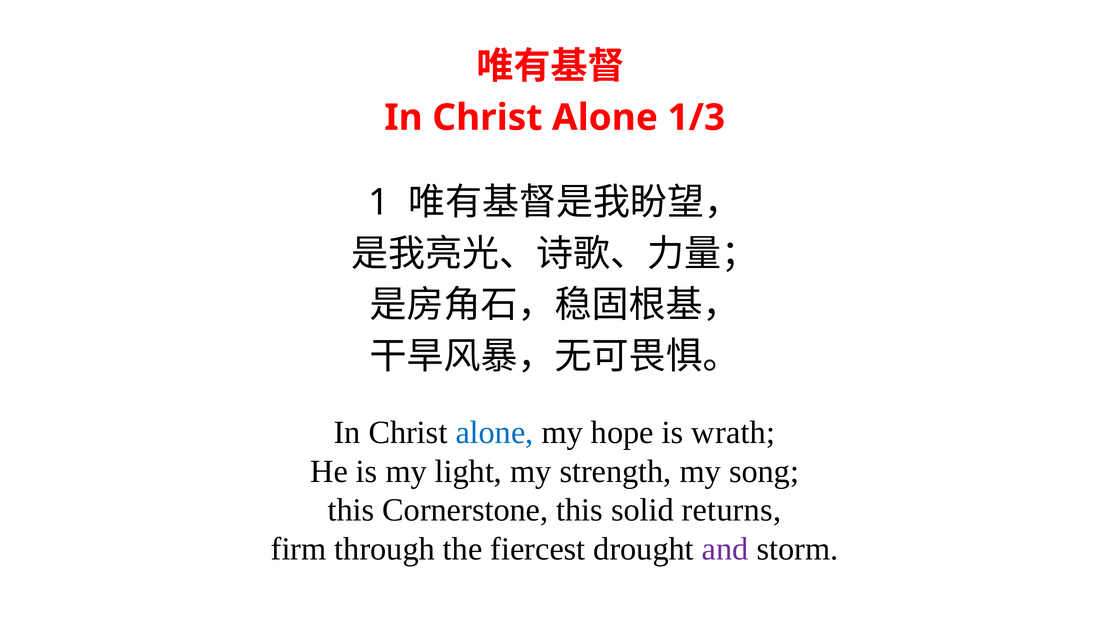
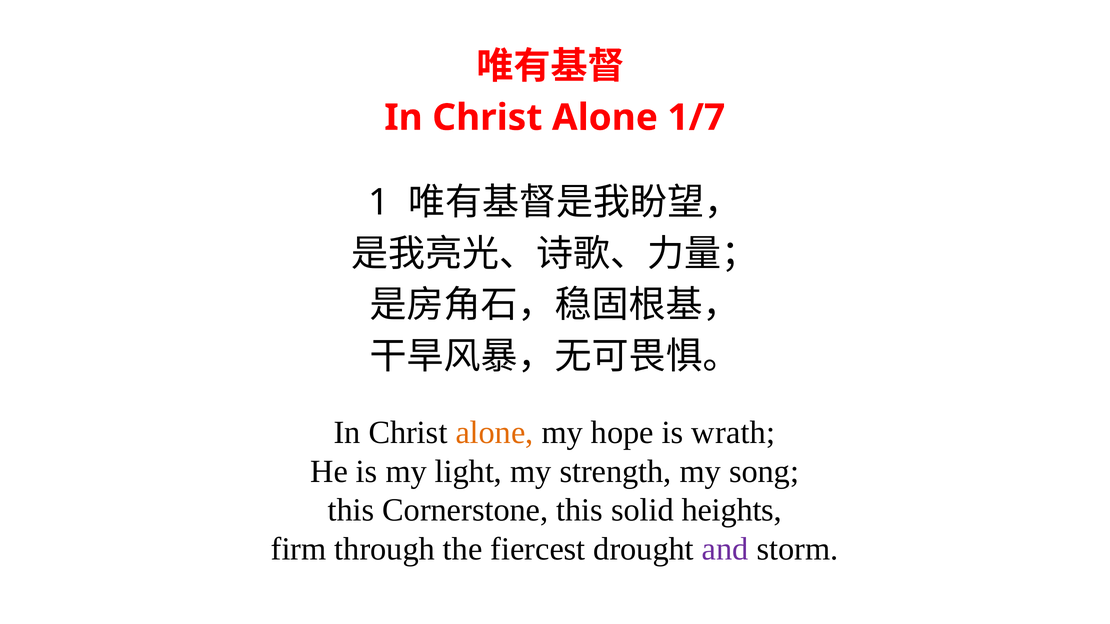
1/3: 1/3 -> 1/7 (696, 118)
alone colour: blue -> orange (495, 433)
returns: returns -> heights (732, 510)
